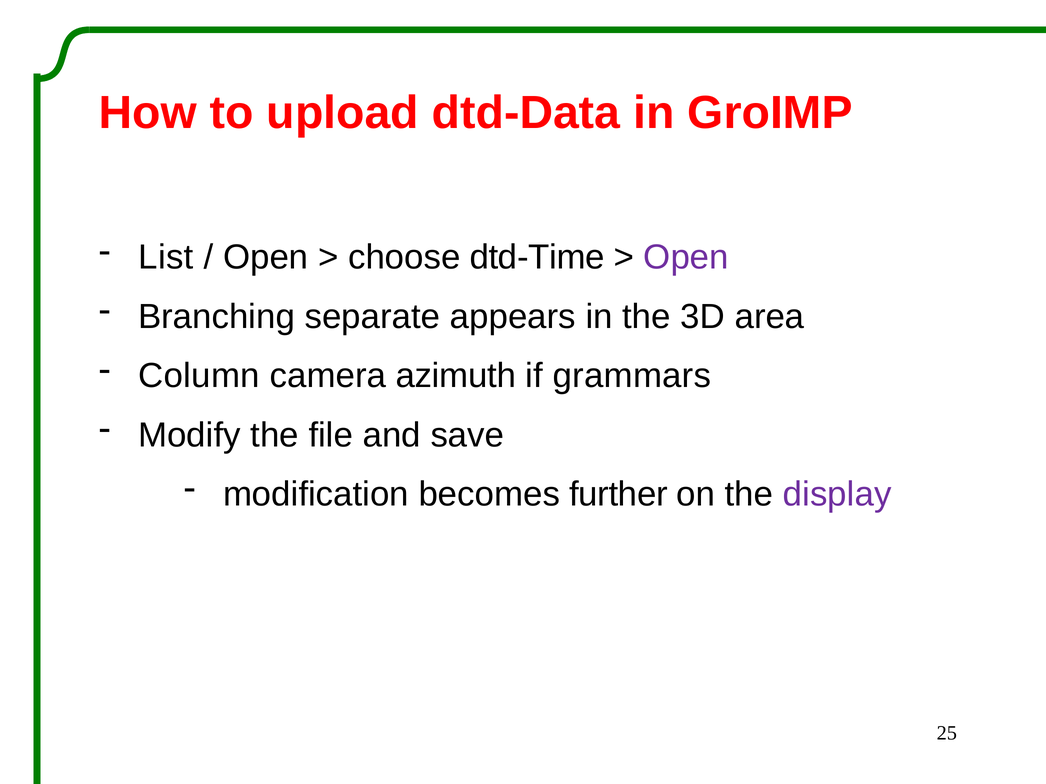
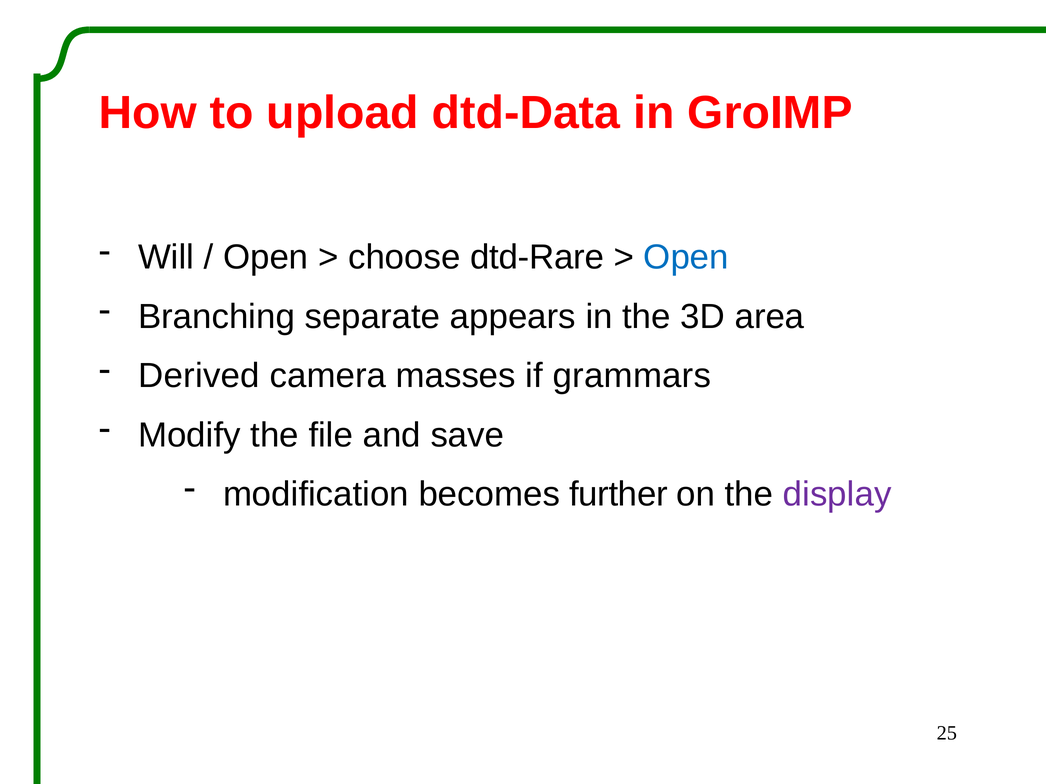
List: List -> Will (166, 258)
dtd-Time: dtd-Time -> dtd-Rare (537, 258)
Open colour: purple -> blue (686, 258)
Column: Column -> Derived (199, 376)
azimuth: azimuth -> masses (456, 376)
